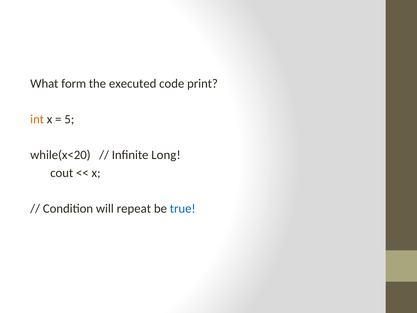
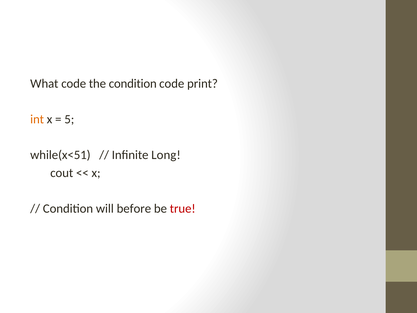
What form: form -> code (74, 84)
the executed: executed -> condition (133, 84)
while(x<20: while(x<20 -> while(x<51 (60, 155)
repeat: repeat -> before (134, 208)
true colour: blue -> red (183, 208)
